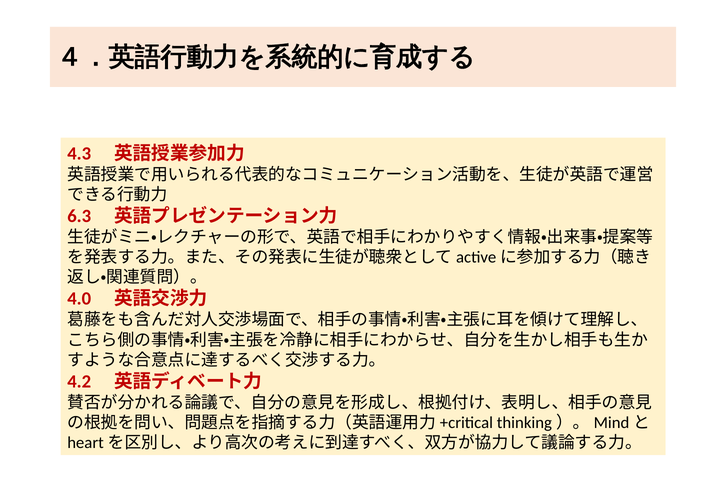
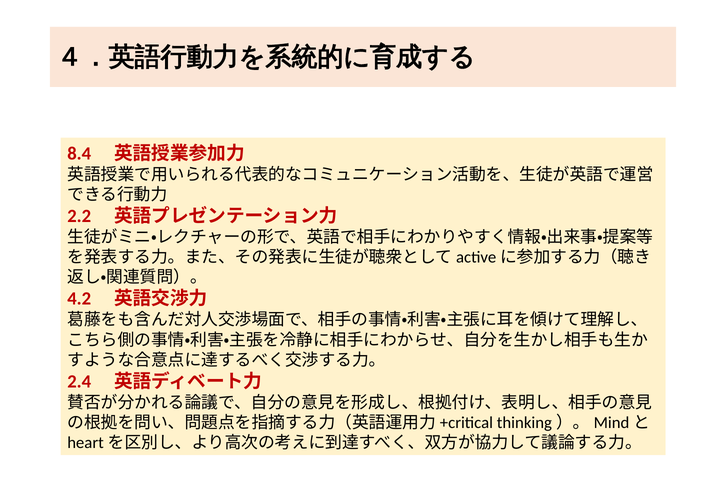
4.3: 4.3 -> 8.4 (79, 153)
6.3: 6.3 -> 2.2 (79, 216)
4.0: 4.0 -> 4.2 (79, 299)
4.2: 4.2 -> 2.4 (79, 381)
